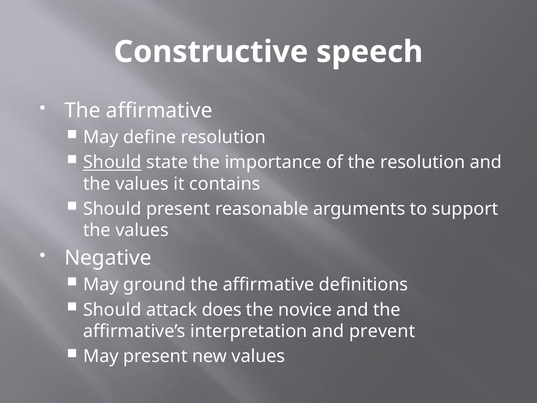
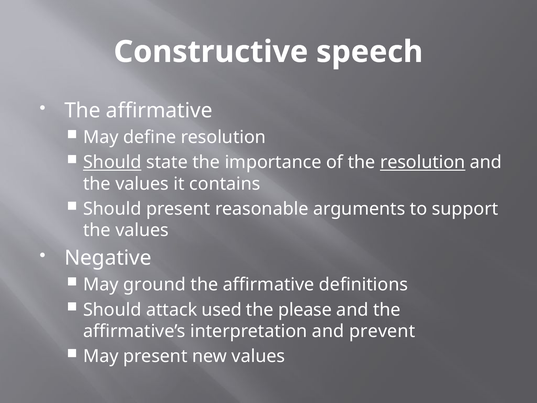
resolution underline: none -> present (423, 162)
does: does -> used (222, 310)
novice: novice -> please (305, 310)
